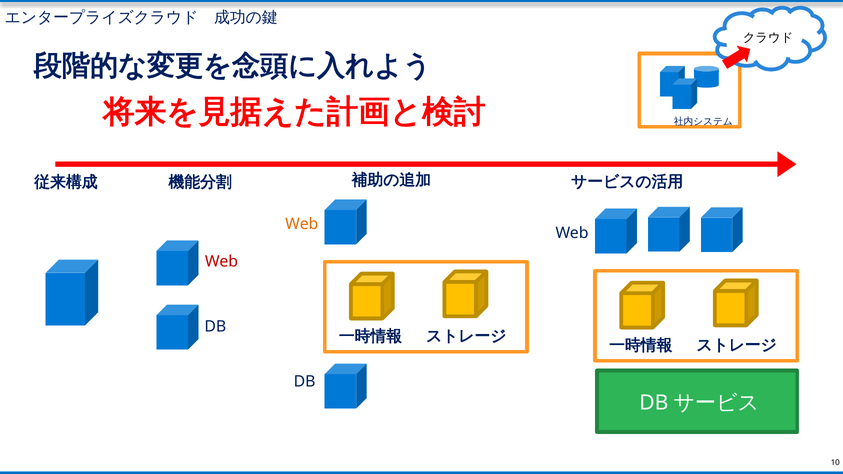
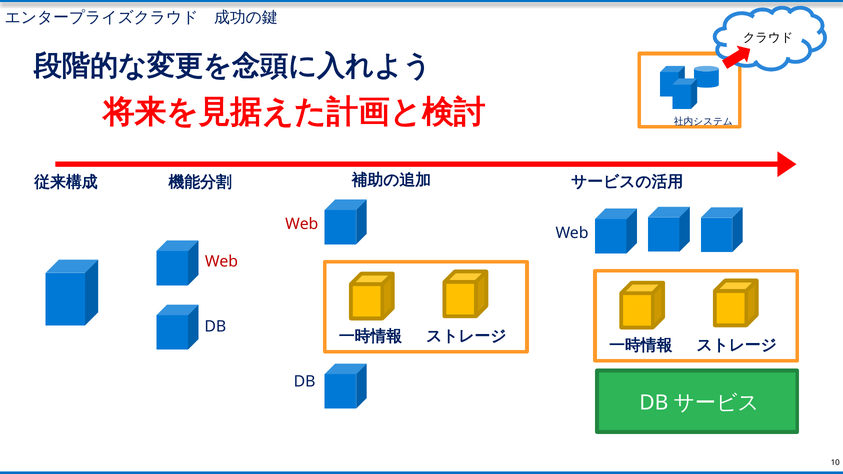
Web colour: orange -> red (302, 224)
